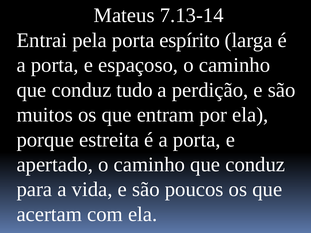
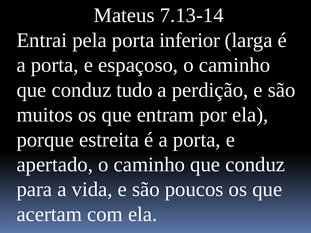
espírito: espírito -> inferior (190, 40)
